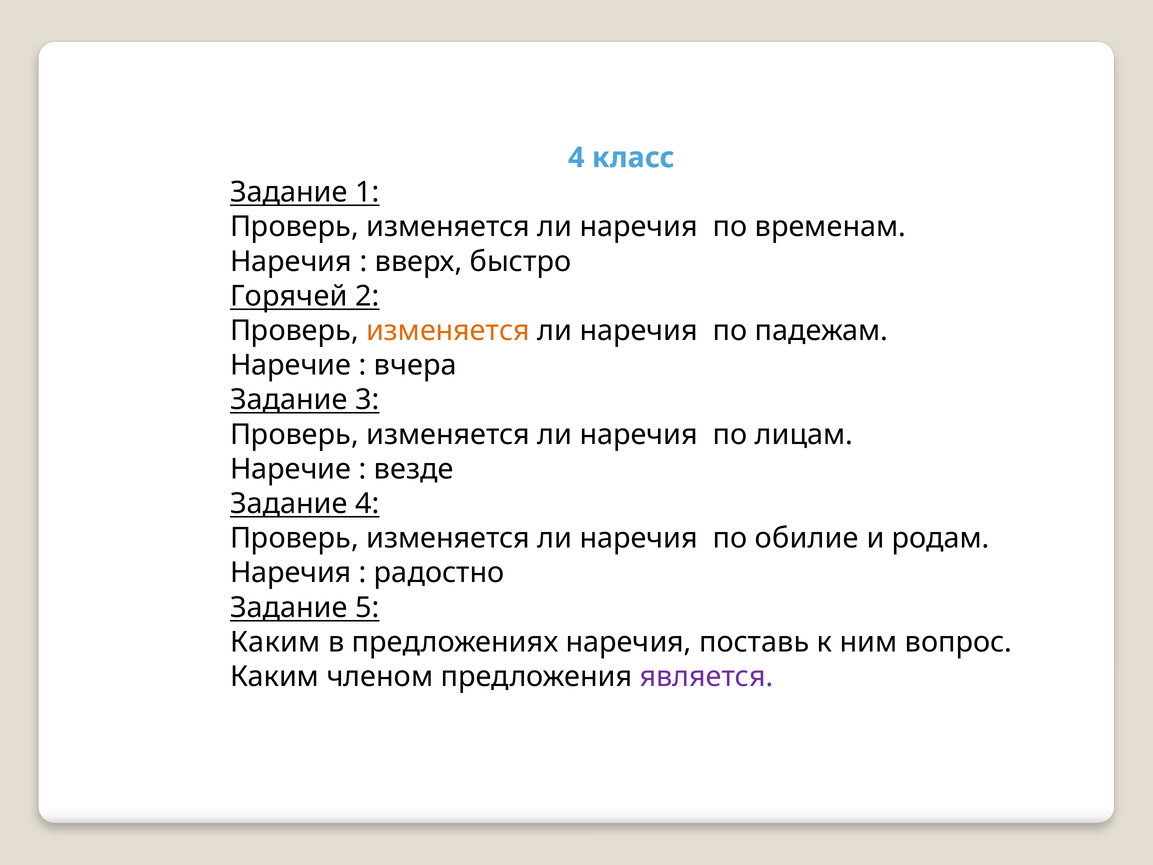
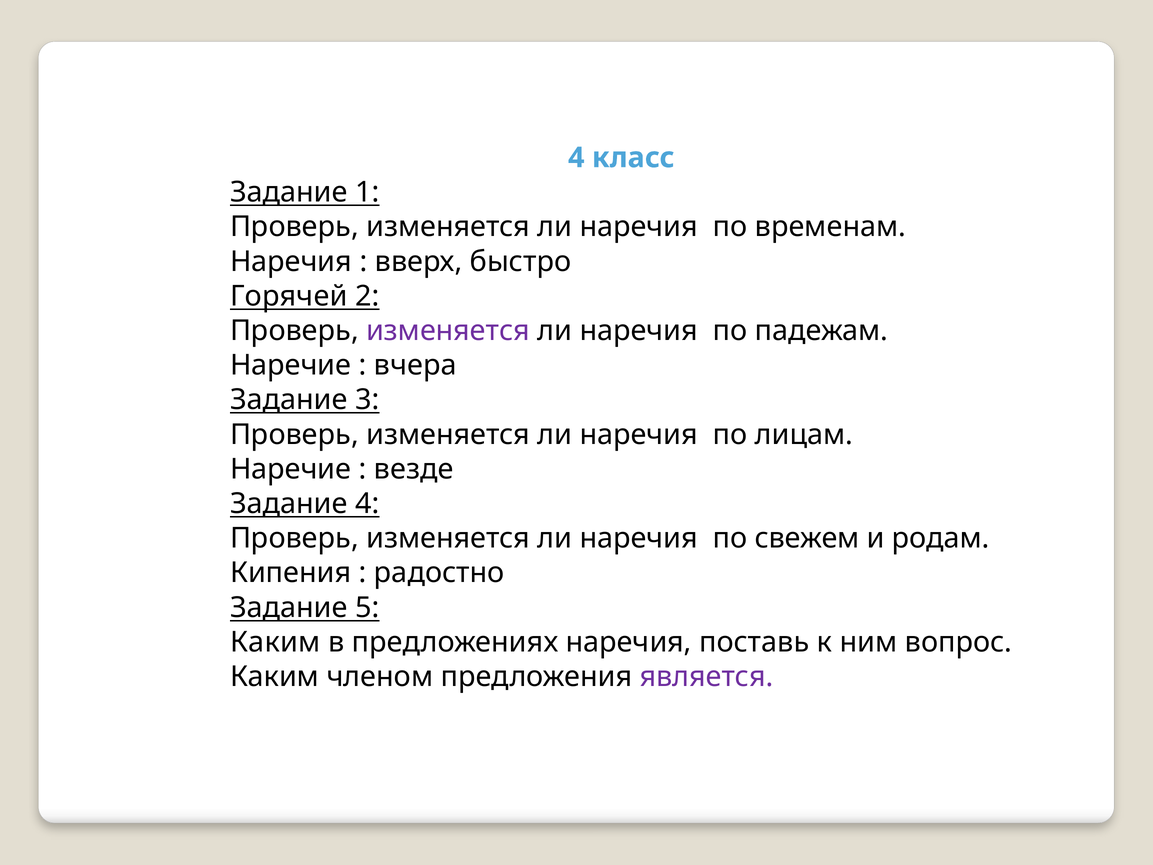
изменяется colour: orange -> purple (448, 331)
обилие: обилие -> свежем (807, 538)
Наречия: Наречия -> Кипения (291, 573)
